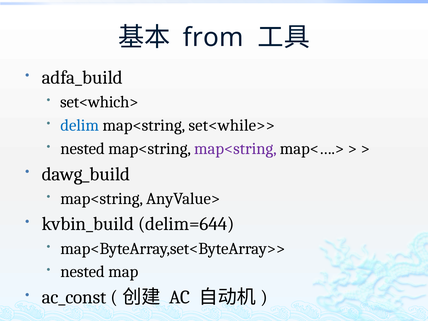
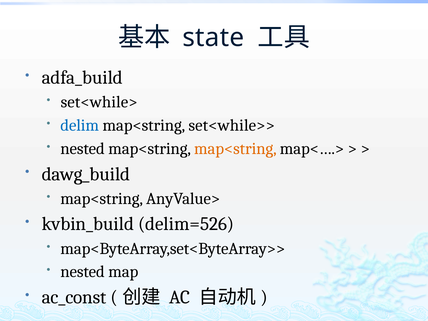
from: from -> state (213, 37)
set<which>: set<which> -> set<while> (99, 102)
map<string colour: purple -> orange (235, 149)
delim=644: delim=644 -> delim=526 (186, 224)
